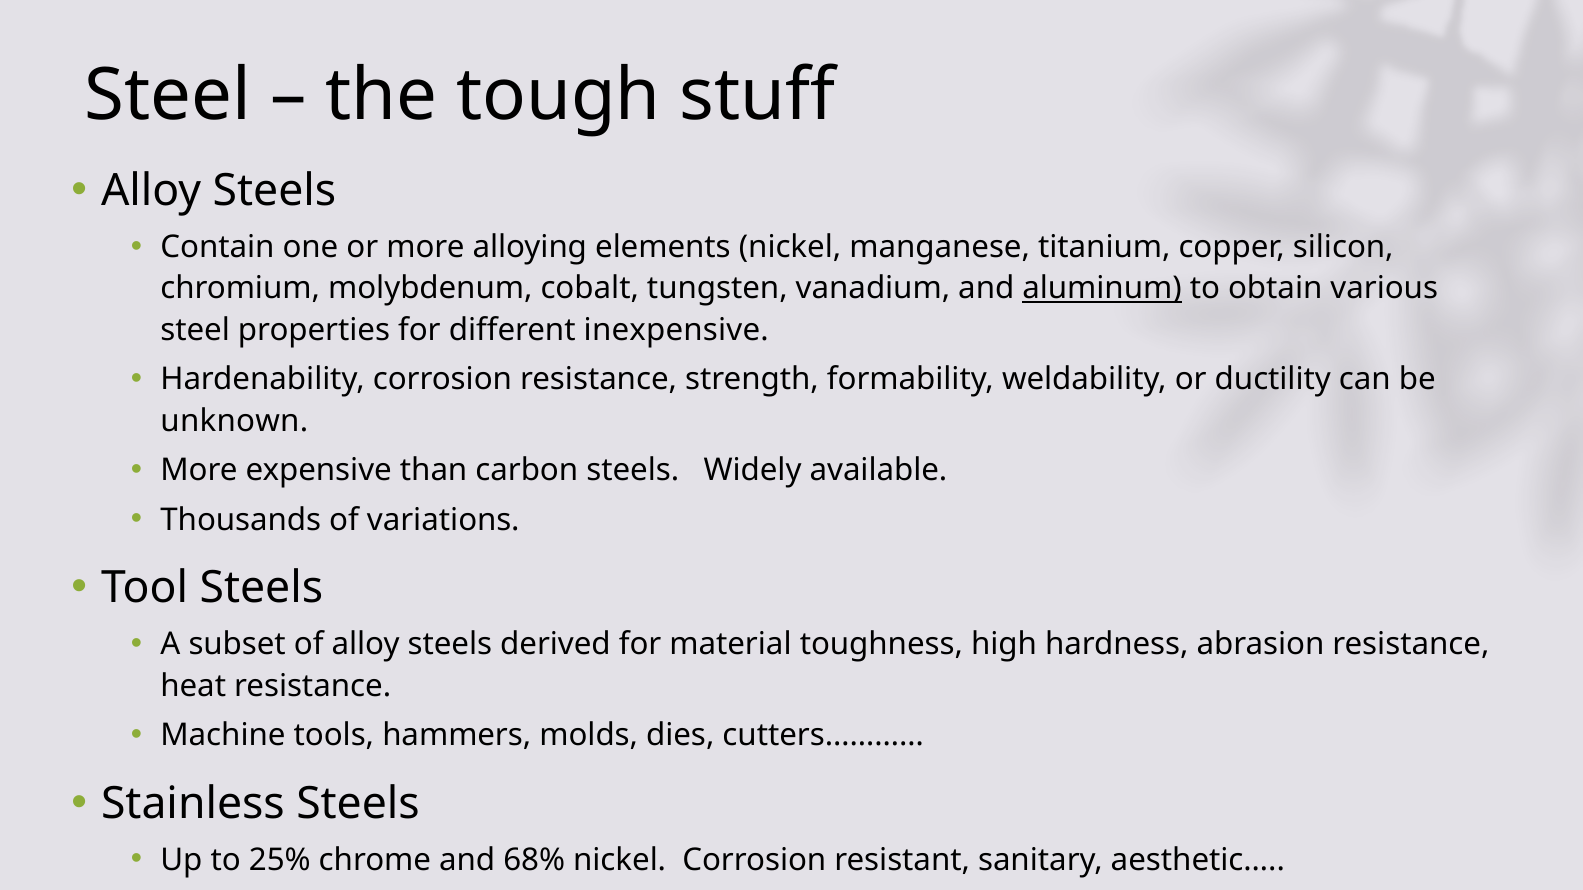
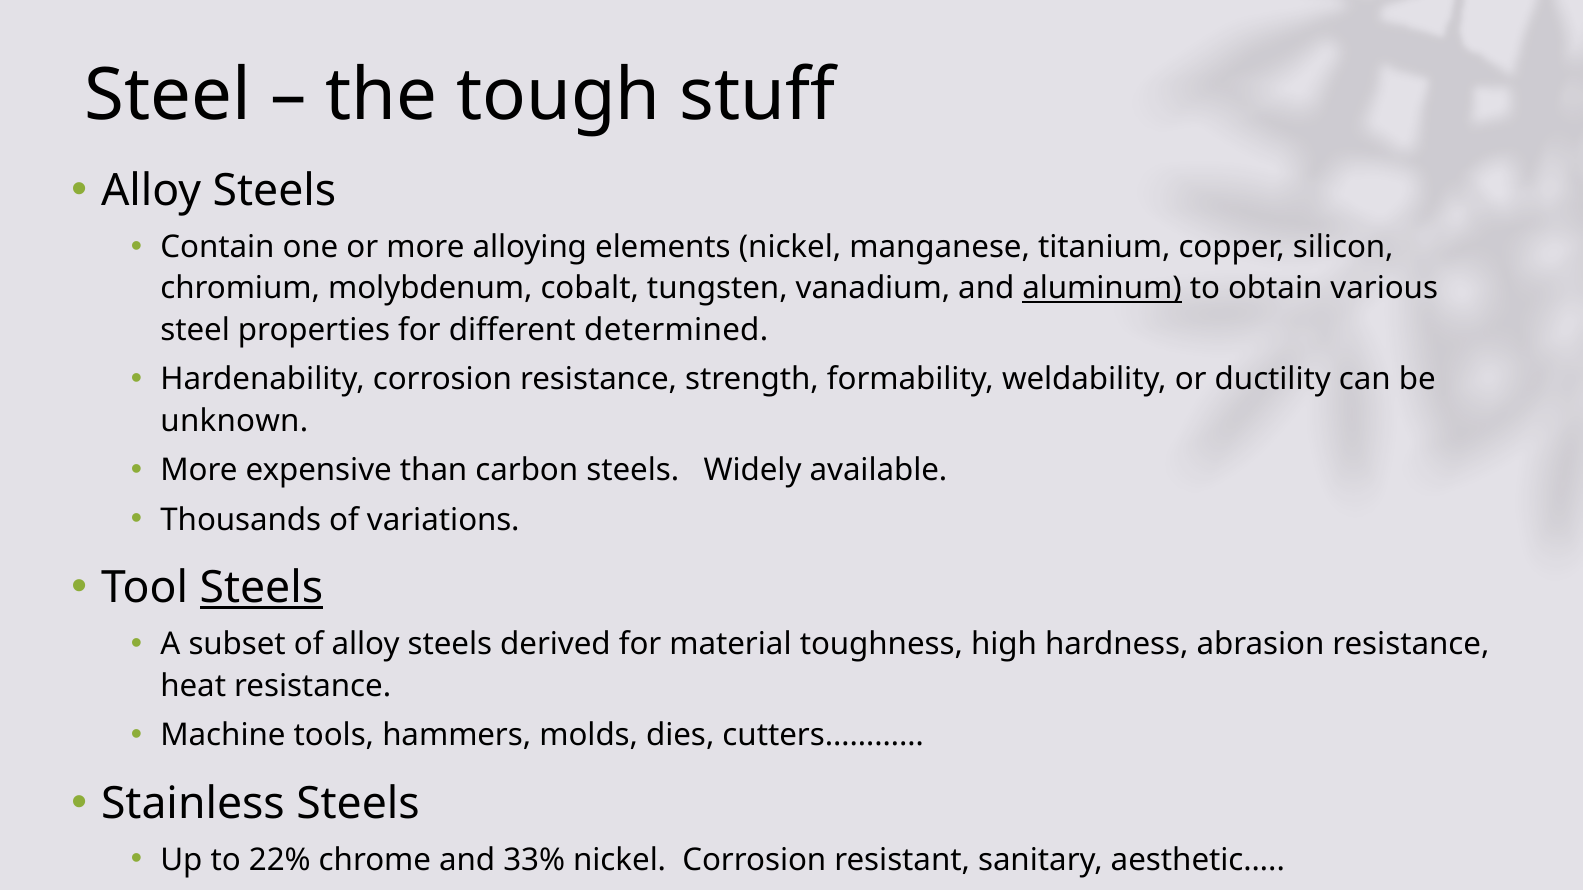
inexpensive: inexpensive -> determined (676, 330)
Steels underline: none -> present (261, 588)
25%: 25% -> 22% (280, 861)
68%: 68% -> 33% (534, 861)
